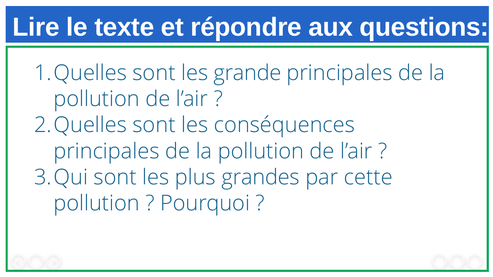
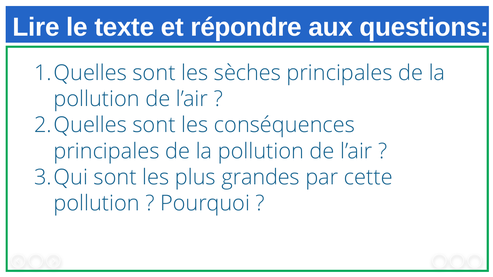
grande: grande -> sèches (247, 73)
